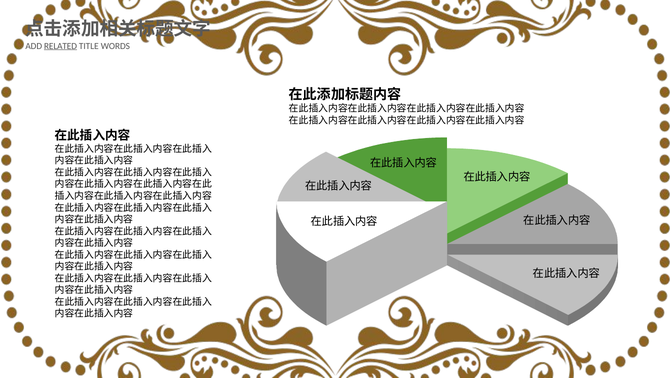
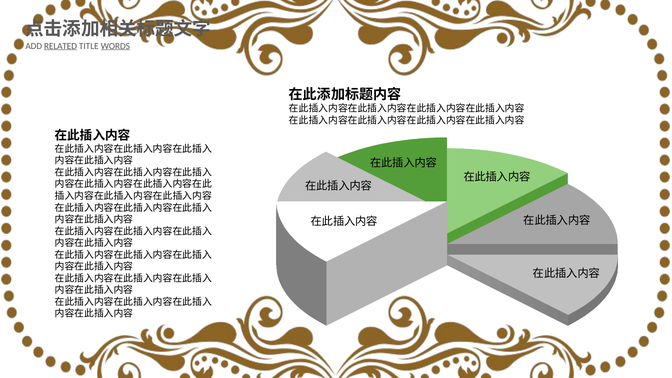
WORDS underline: none -> present (115, 46)
